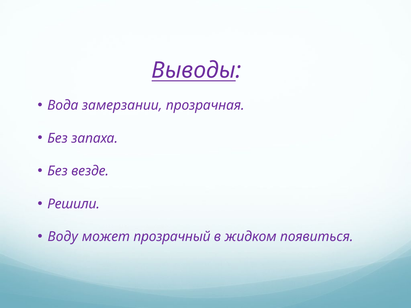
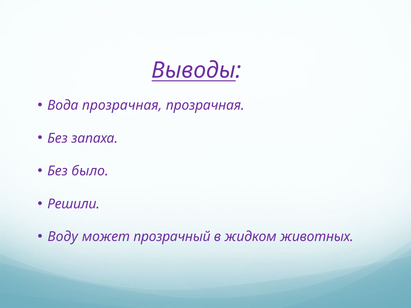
Вода замерзании: замерзании -> прозрачная (122, 105)
везде: везде -> было (90, 171)
появиться: появиться -> животных (317, 237)
